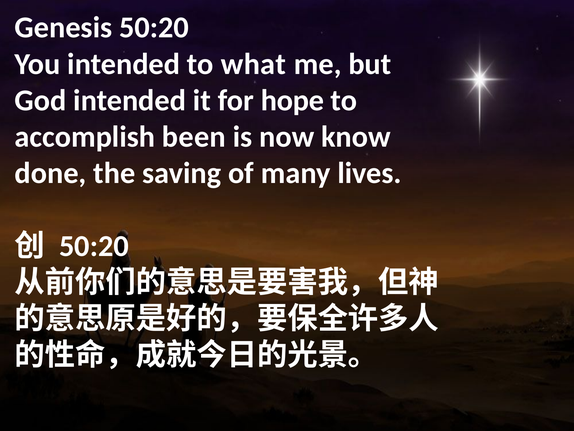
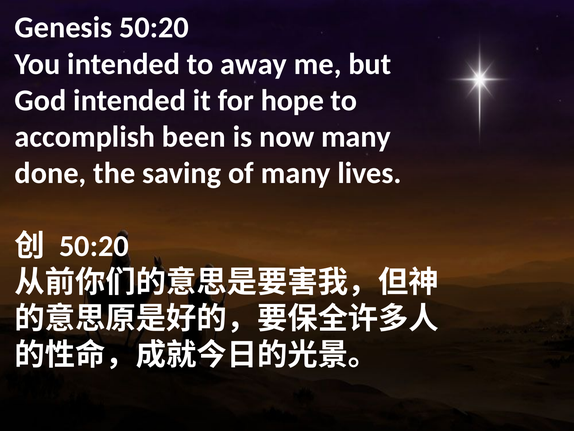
what: what -> away (254, 64)
now know: know -> many (356, 137)
